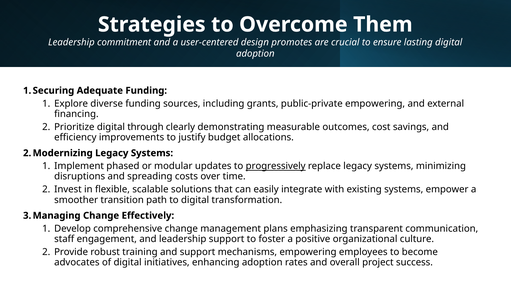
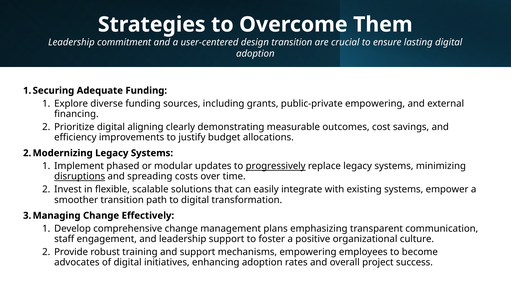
design promotes: promotes -> transition (292, 42)
through: through -> aligning (145, 127)
disruptions underline: none -> present (80, 176)
